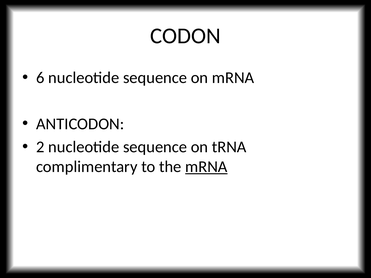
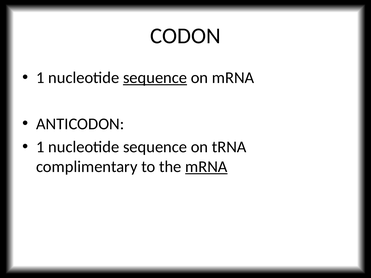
6: 6 -> 1 (40, 78)
sequence underline: none -> present (155, 78)
2: 2 -> 1 (40, 147)
